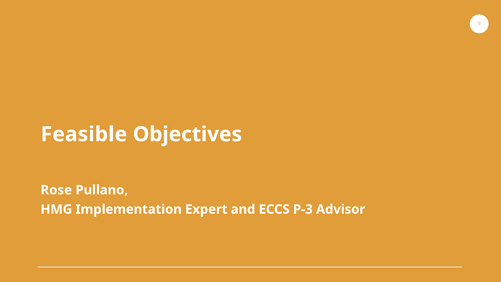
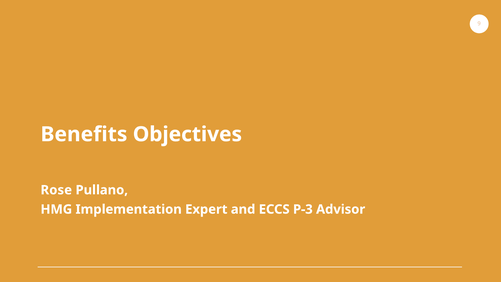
Feasible: Feasible -> Benefits (84, 134)
